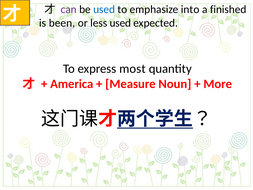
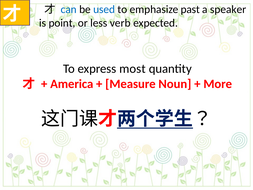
can colour: purple -> blue (69, 9)
into: into -> past (190, 9)
finished: finished -> speaker (228, 9)
been: been -> point (62, 23)
less used: used -> verb (120, 23)
